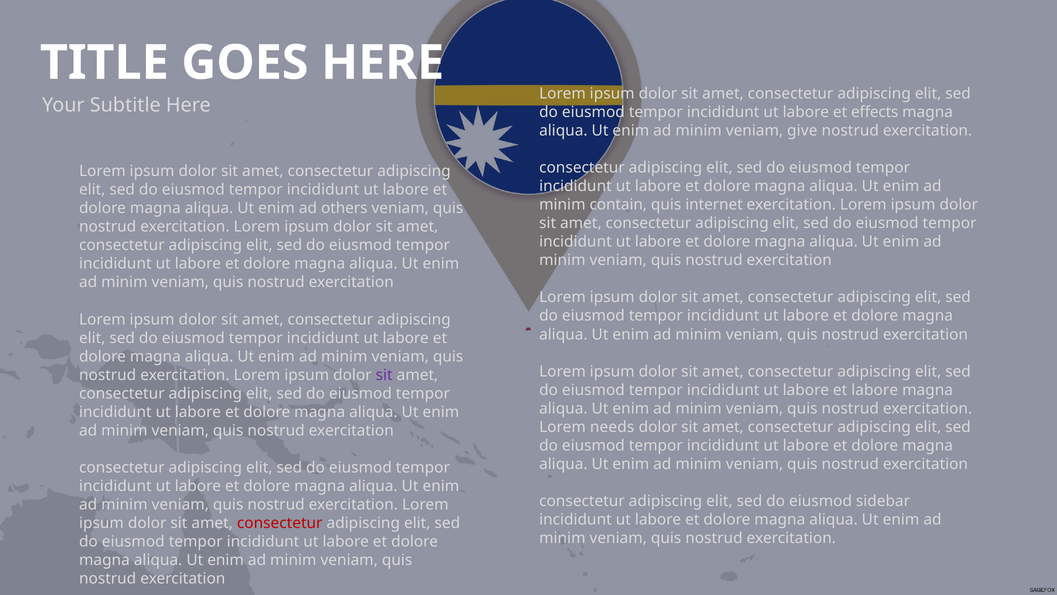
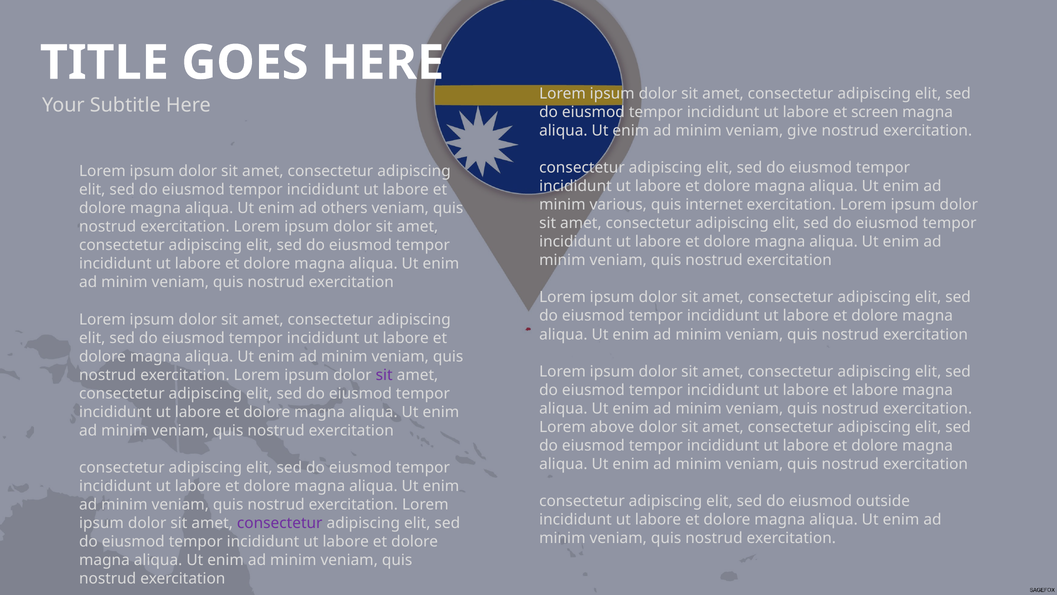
effects: effects -> screen (875, 112)
contain: contain -> various (618, 205)
needs: needs -> above (612, 427)
sidebar: sidebar -> outside (883, 501)
consectetur colour: red -> purple (280, 523)
